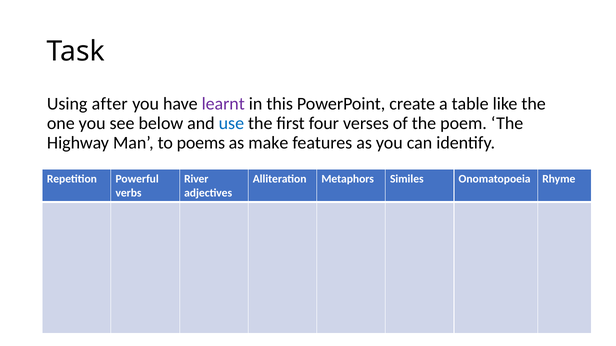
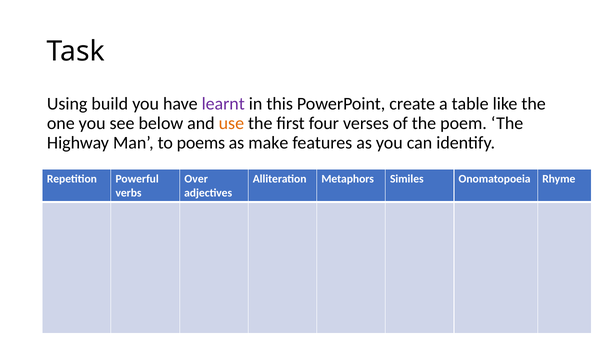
after: after -> build (110, 104)
use colour: blue -> orange (231, 124)
River: River -> Over (196, 179)
